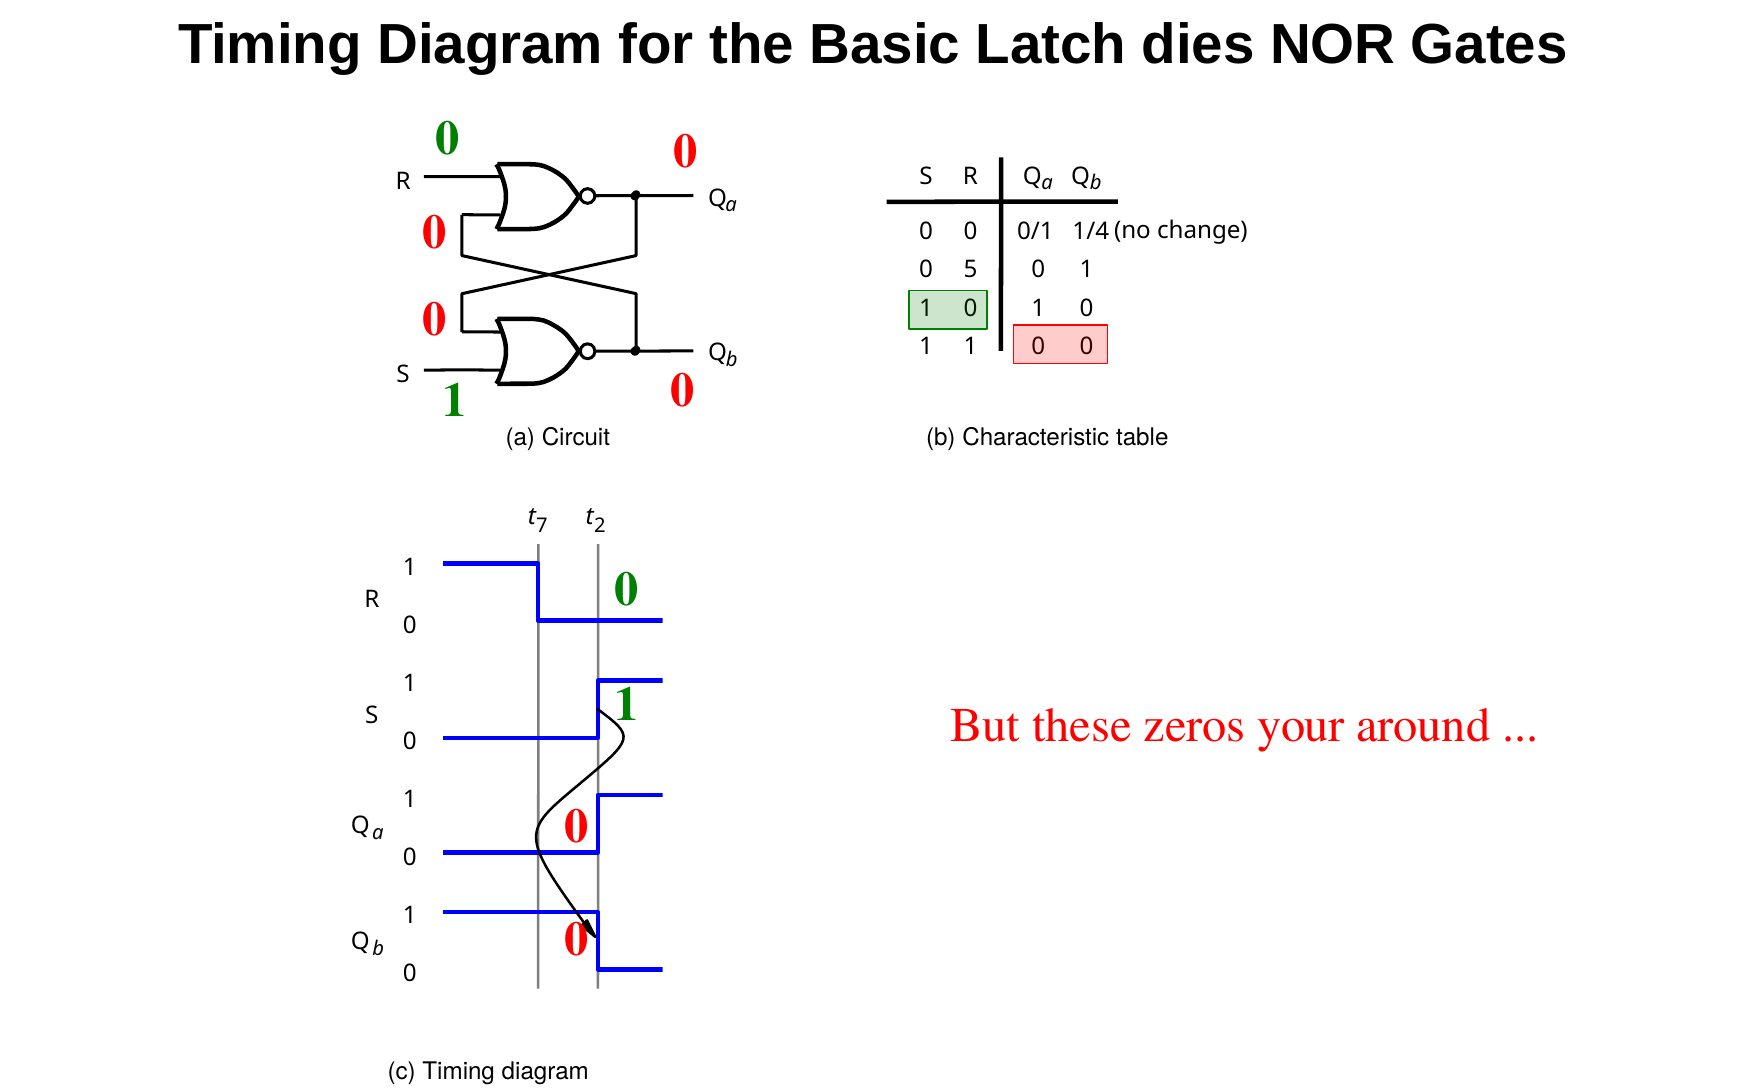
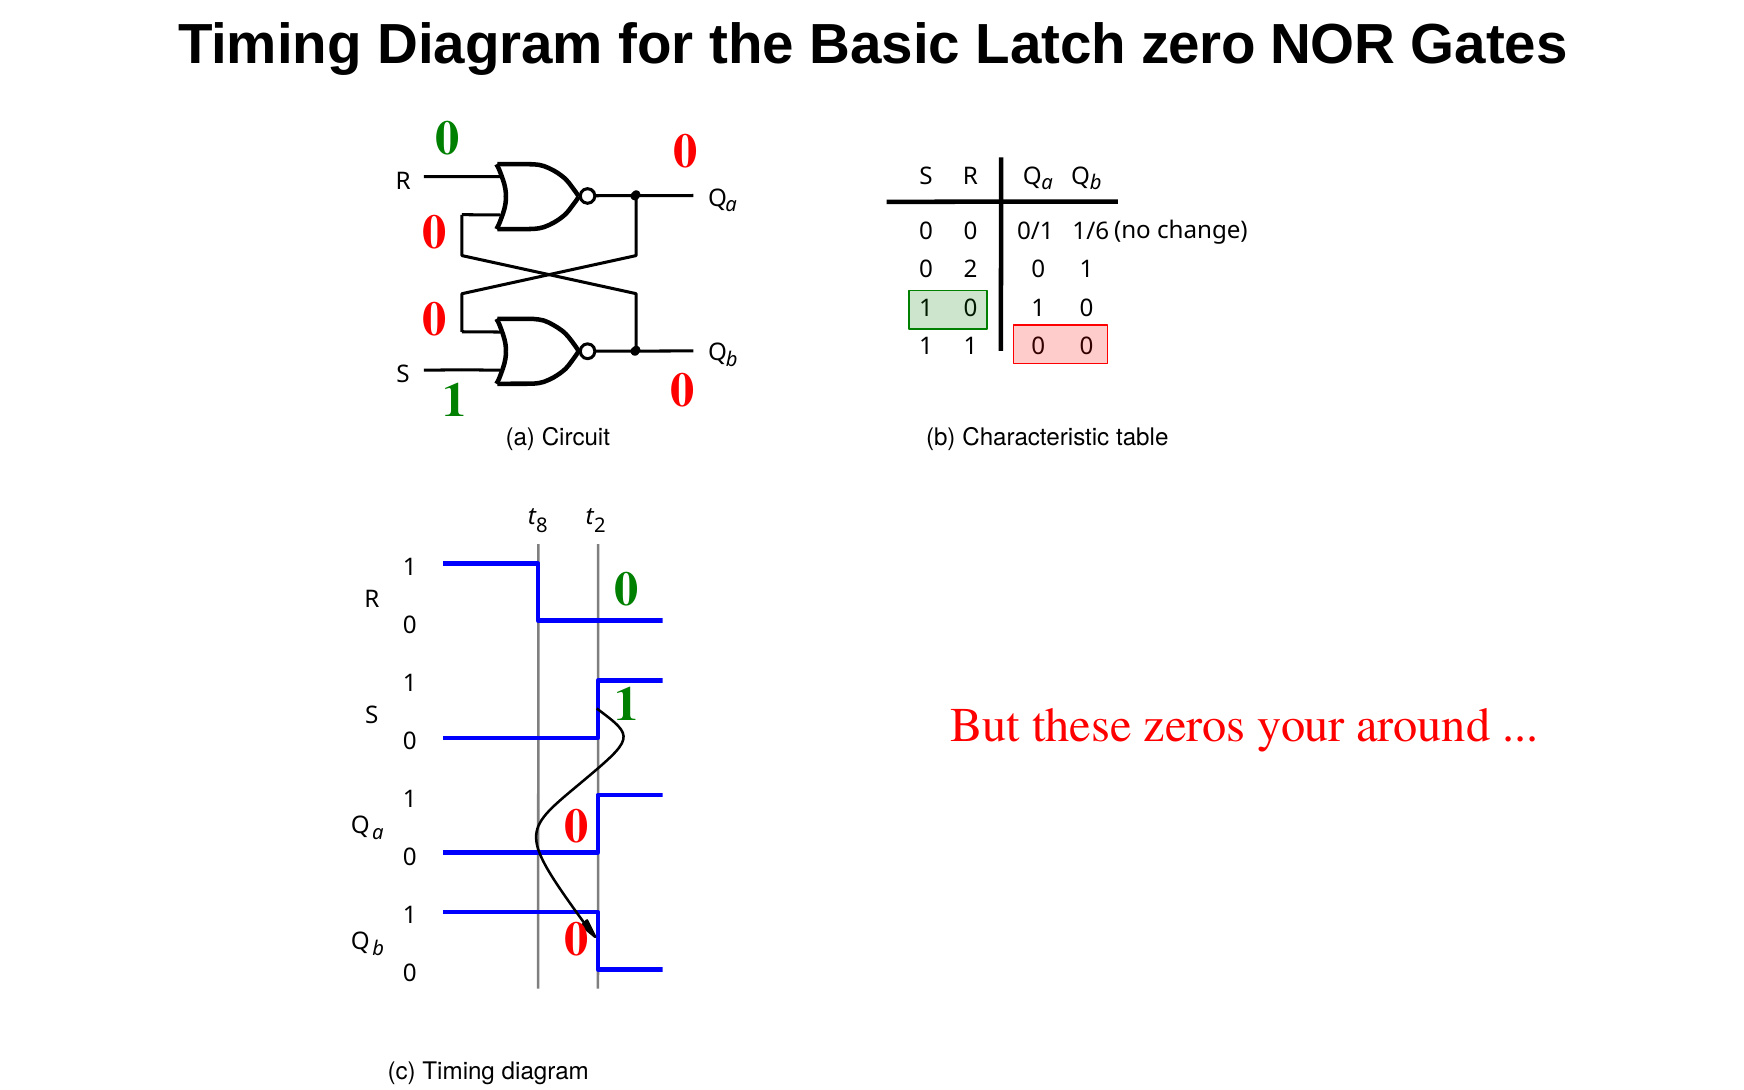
dies: dies -> zero (1198, 45)
1/4: 1/4 -> 1/6 (1091, 231)
0 5: 5 -> 2 (971, 270)
7: 7 -> 8 (542, 526)
